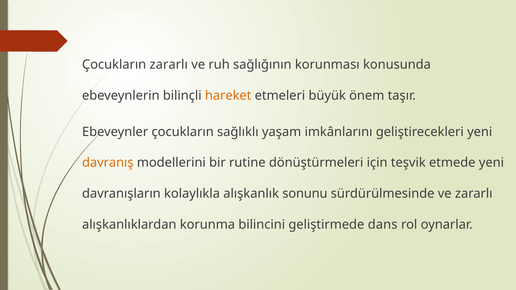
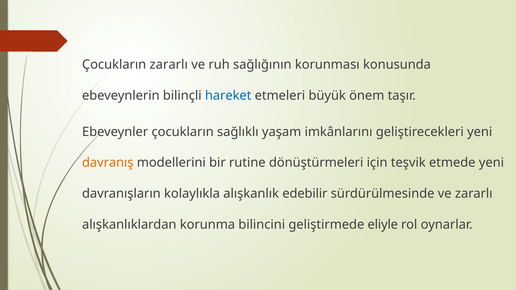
hareket colour: orange -> blue (228, 96)
sonunu: sonunu -> edebilir (305, 194)
dans: dans -> eliyle (383, 225)
